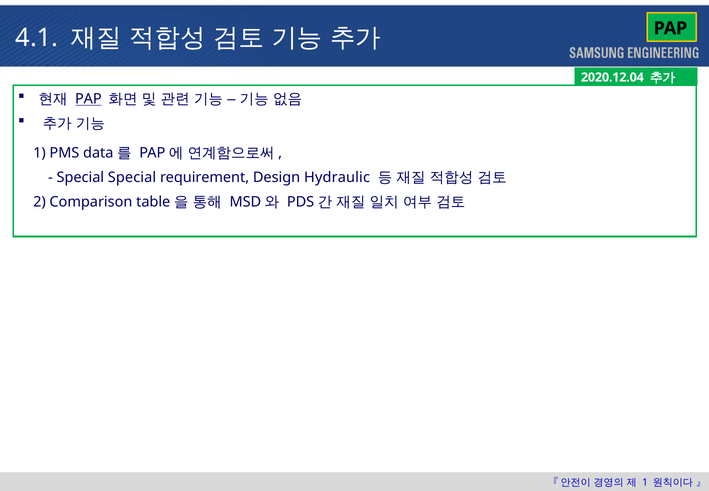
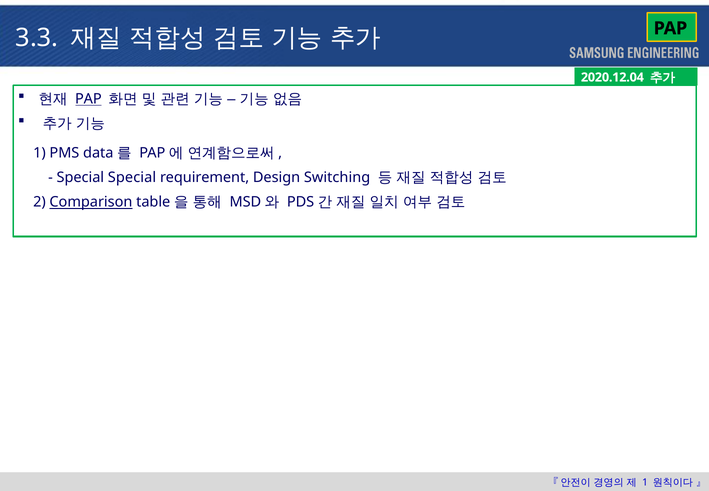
4.1: 4.1 -> 3.3 (37, 38)
Hydraulic: Hydraulic -> Switching (337, 177)
Comparison underline: none -> present (91, 202)
